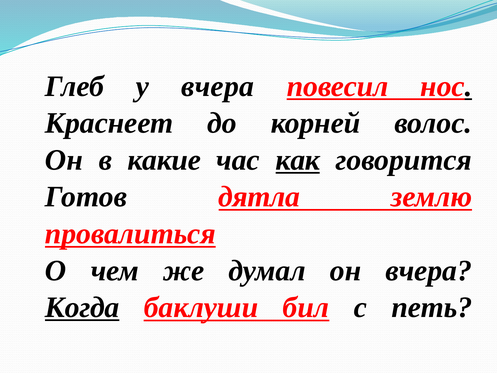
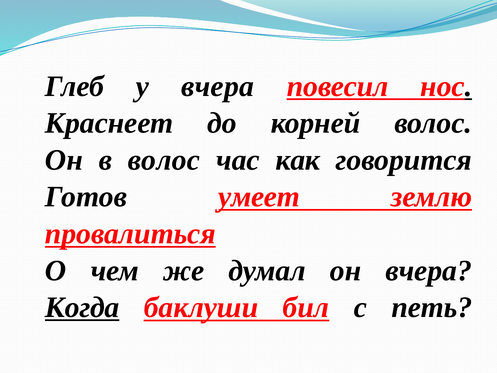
в какие: какие -> волос (164, 160)
как underline: present -> none (298, 160)
дятла: дятла -> умеет (259, 197)
